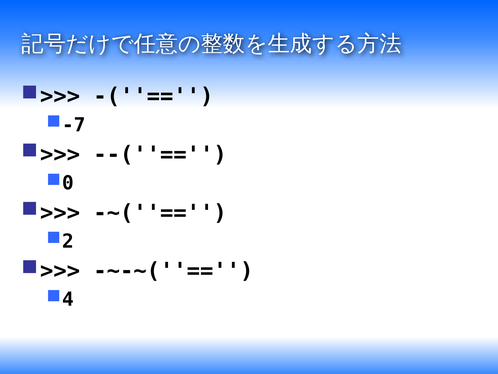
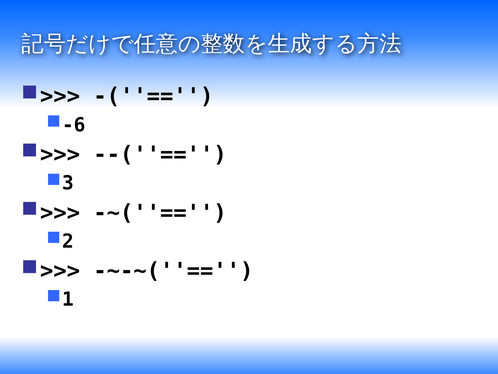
-7: -7 -> -6 (74, 125)
0: 0 -> 3 (68, 183)
4: 4 -> 1 (68, 299)
